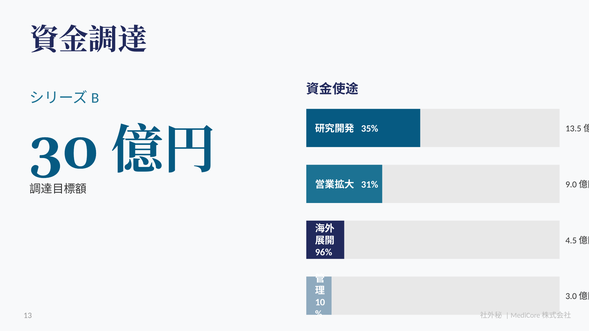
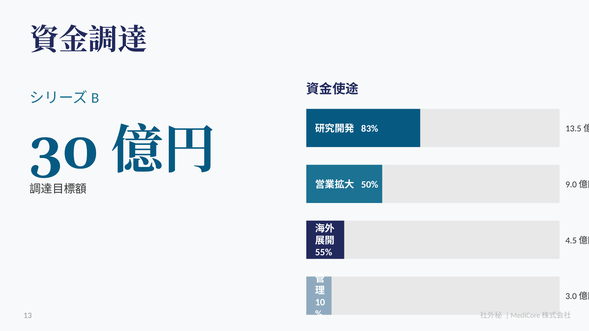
35%: 35% -> 83% (370, 129)
31%: 31% -> 50% (370, 185)
96%: 96% -> 55% (324, 252)
